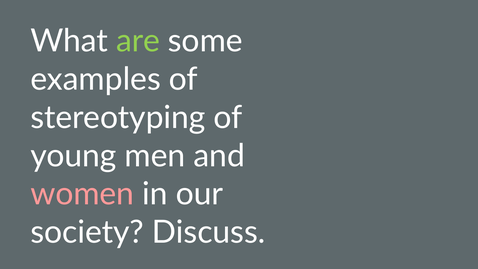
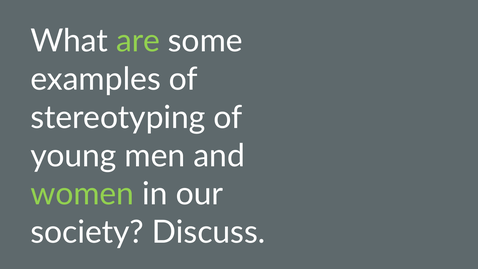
women colour: pink -> light green (82, 194)
